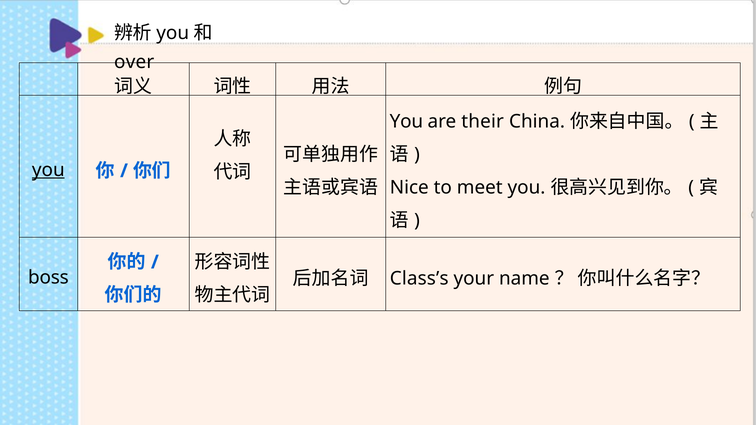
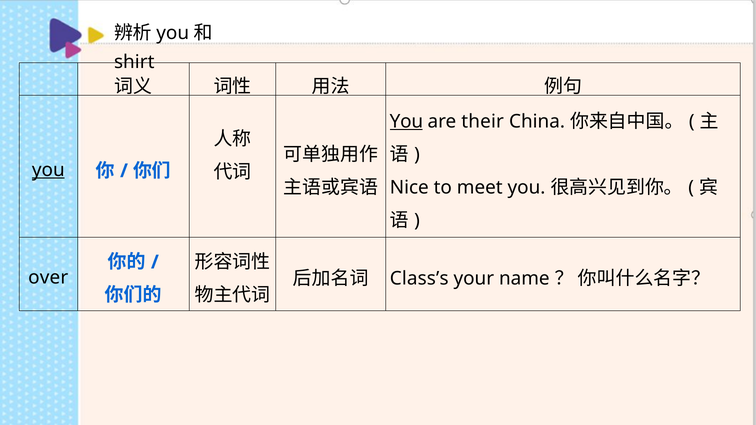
over: over -> shirt (134, 62)
You underline: none -> present (406, 121)
boss: boss -> over (48, 278)
